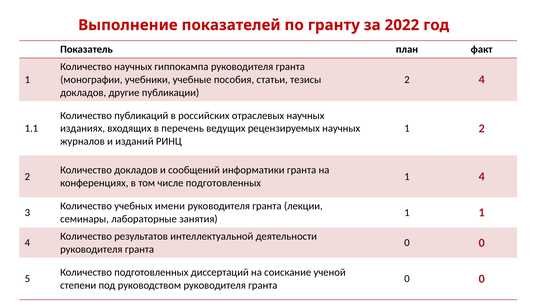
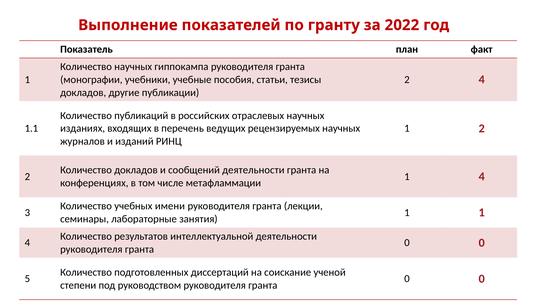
сообщений информатики: информатики -> деятельности (253, 170)
числе подготовленных: подготовленных -> метафламмации (223, 183)
